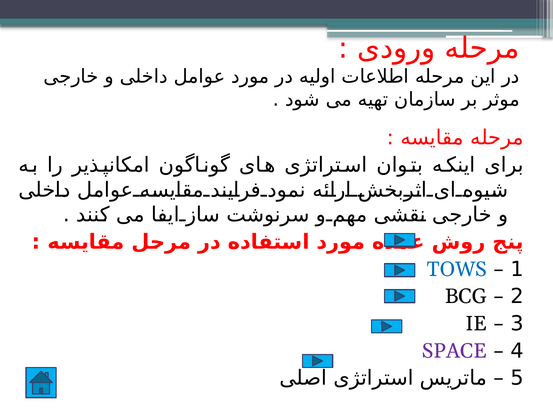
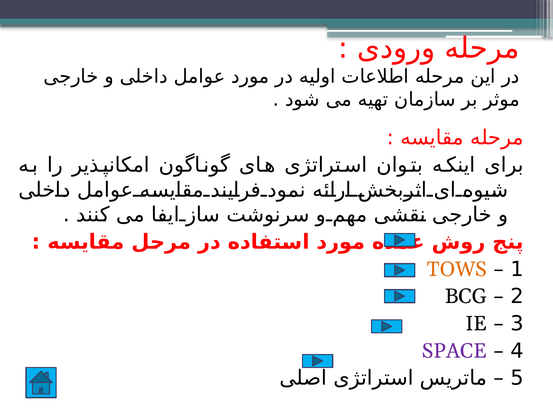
TOWS colour: blue -> orange (457, 269)
